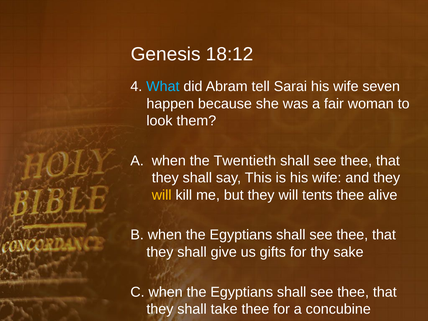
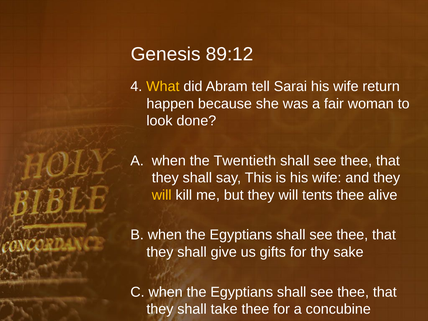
18:12: 18:12 -> 89:12 (230, 54)
What colour: light blue -> yellow (163, 87)
seven: seven -> return (381, 87)
them: them -> done (196, 121)
